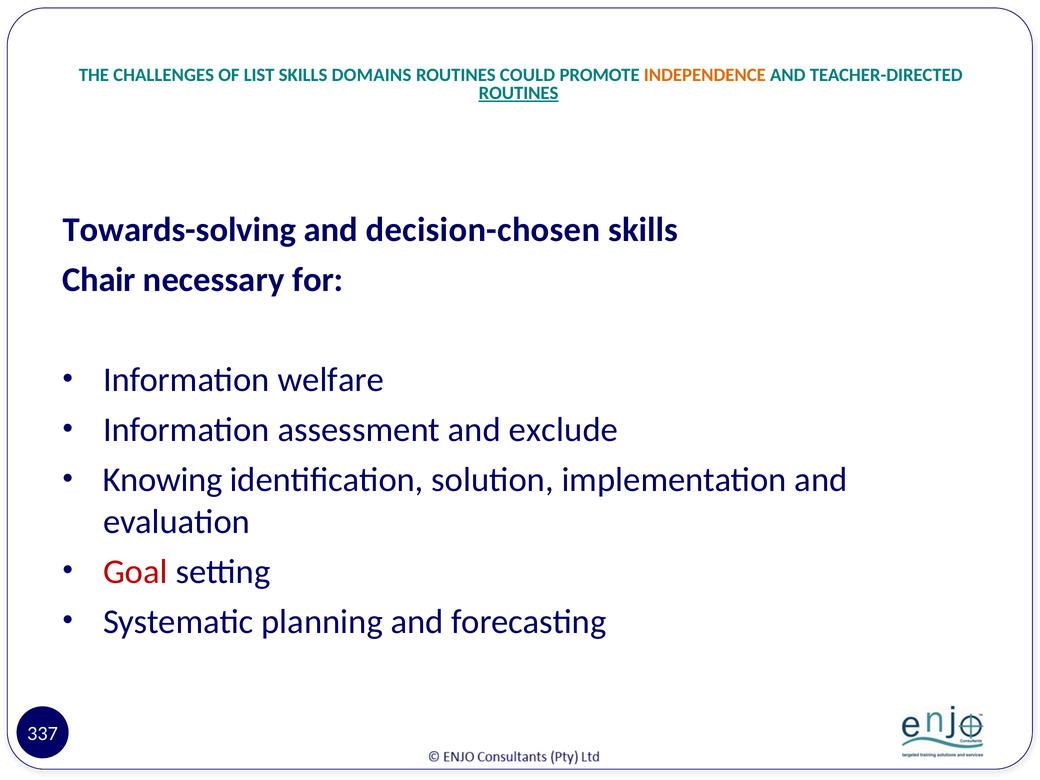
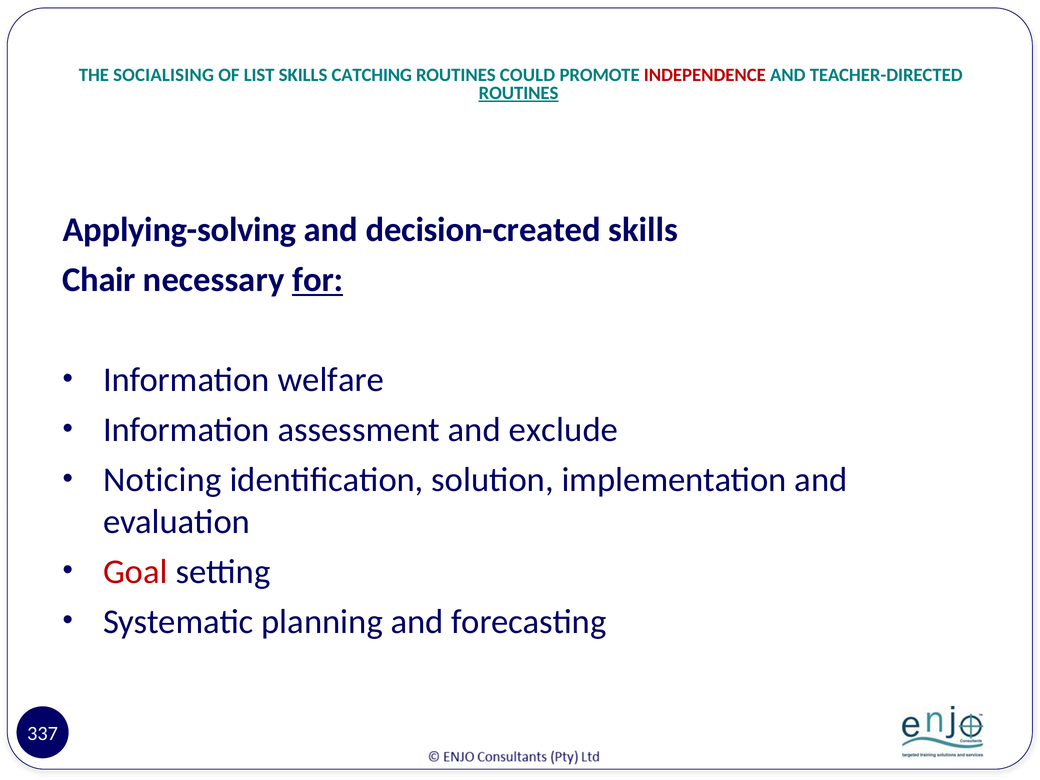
CHALLENGES: CHALLENGES -> SOCIALISING (164, 75)
DOMAINS: DOMAINS -> CATCHING (372, 75)
INDEPENDENCE colour: orange -> red (705, 75)
Towards-solving: Towards-solving -> Applying-solving (180, 230)
decision-chosen: decision-chosen -> decision-created (483, 230)
for underline: none -> present (318, 280)
Knowing: Knowing -> Noticing (162, 480)
